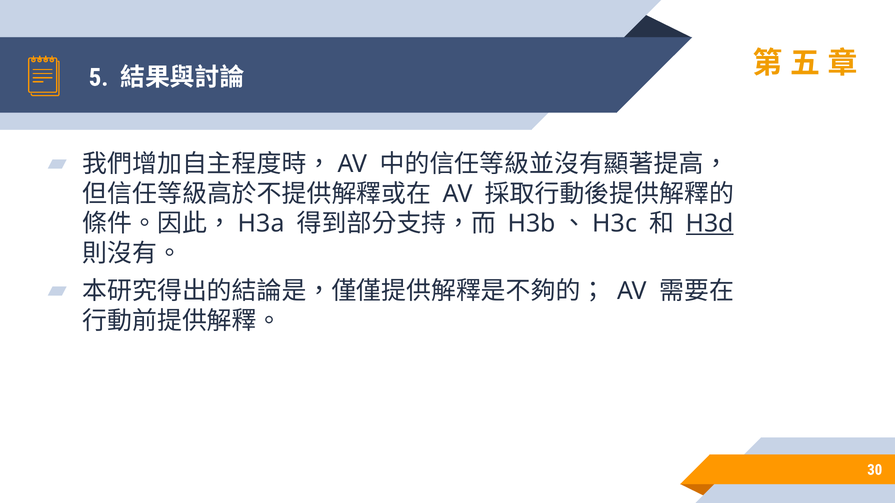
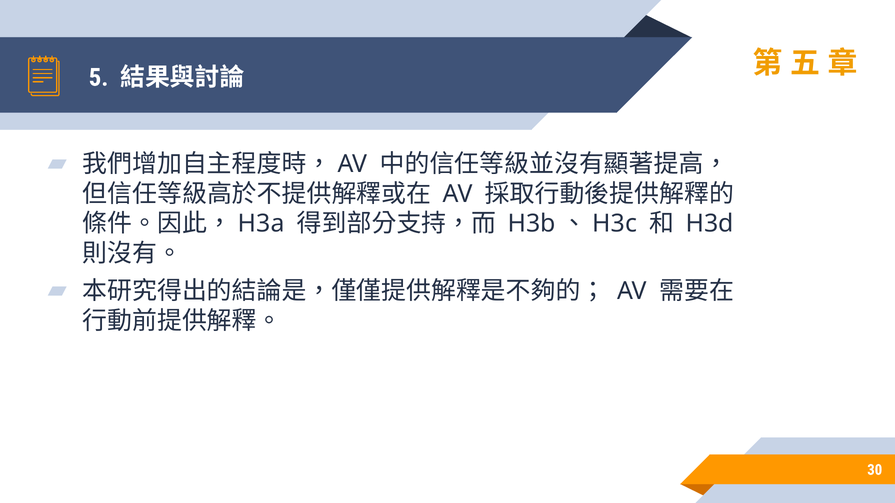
H3d underline: present -> none (710, 224)
